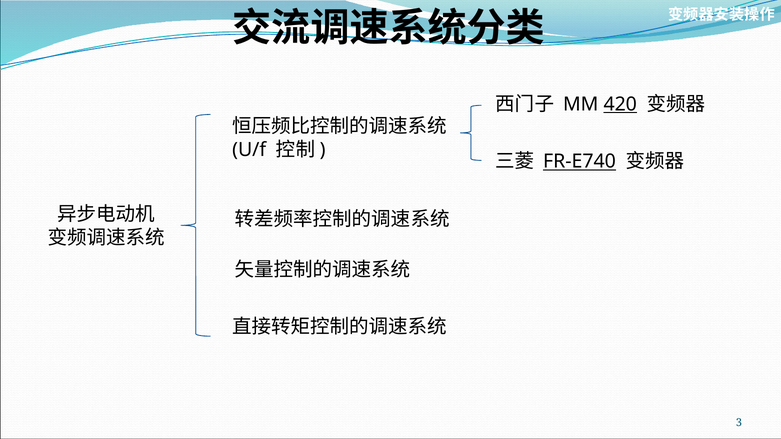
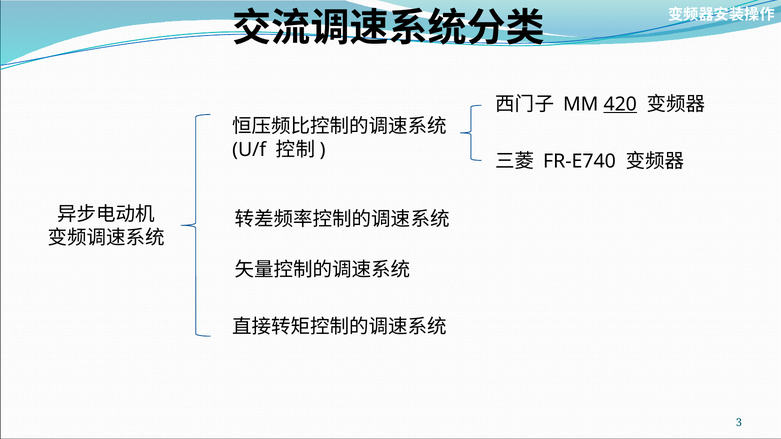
FR-E740 underline: present -> none (579, 162)
